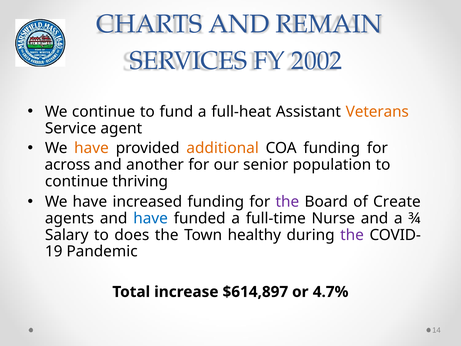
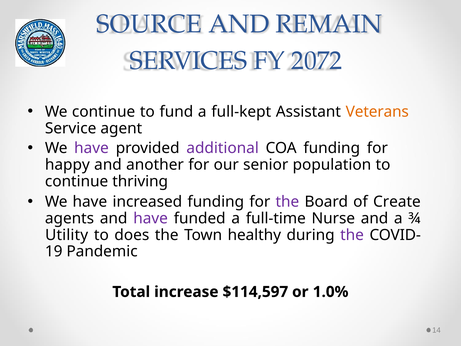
CHARTS: CHARTS -> SOURCE (149, 24)
2002: 2002 -> 2072 (317, 61)
full-heat: full-heat -> full-kept (241, 112)
have colour: orange -> purple (91, 148)
additional colour: orange -> purple (223, 148)
across: across -> happy (67, 165)
have colour: blue -> purple (151, 218)
Salary: Salary -> Utility (67, 235)
$614,897: $614,897 -> $114,597 (255, 292)
4.7%: 4.7% -> 1.0% (331, 292)
